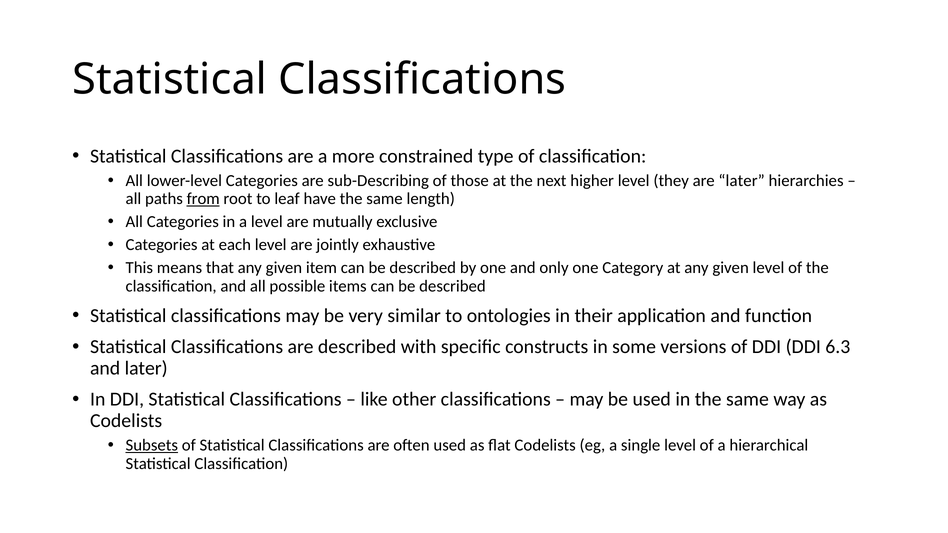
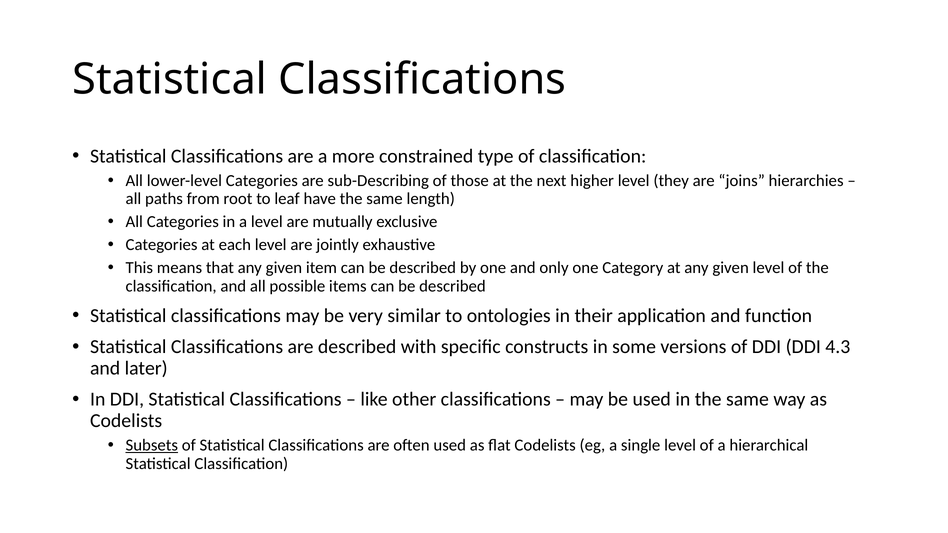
are later: later -> joins (742, 181)
from underline: present -> none (203, 199)
6.3: 6.3 -> 4.3 (838, 347)
